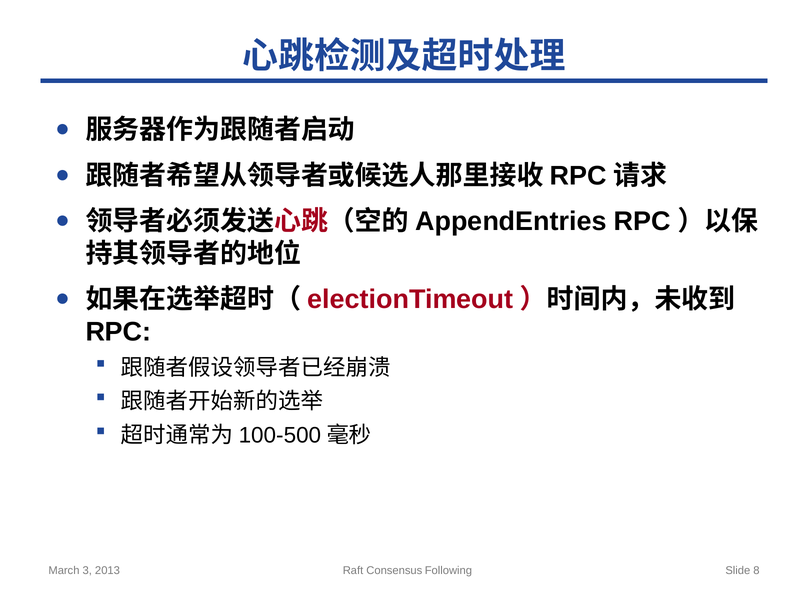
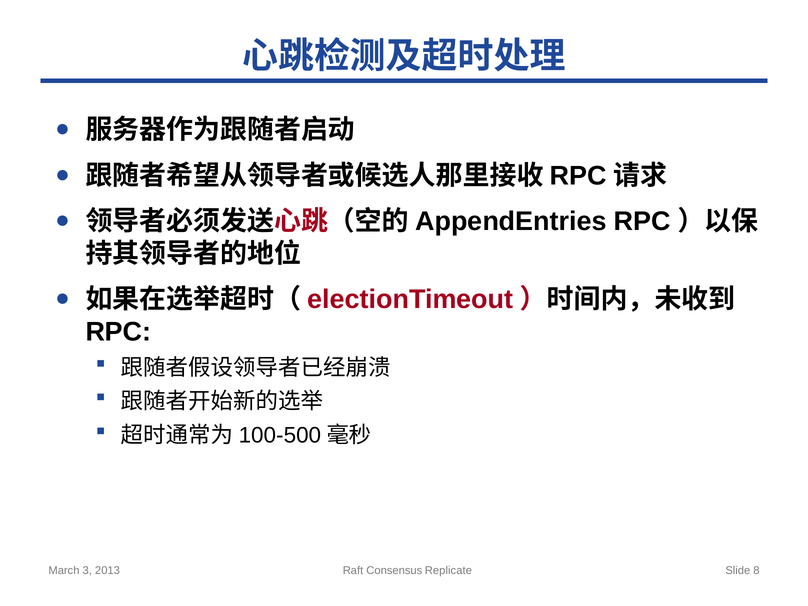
Following: Following -> Replicate (448, 570)
